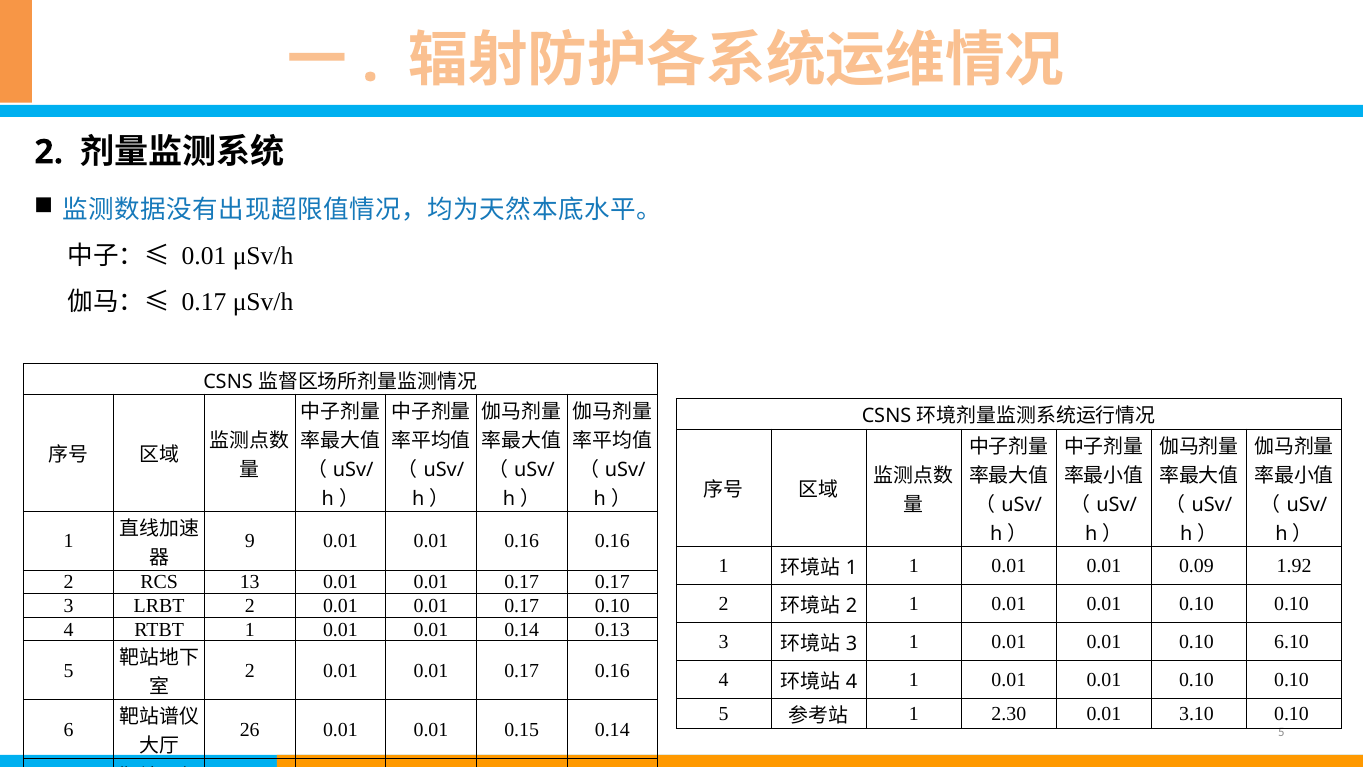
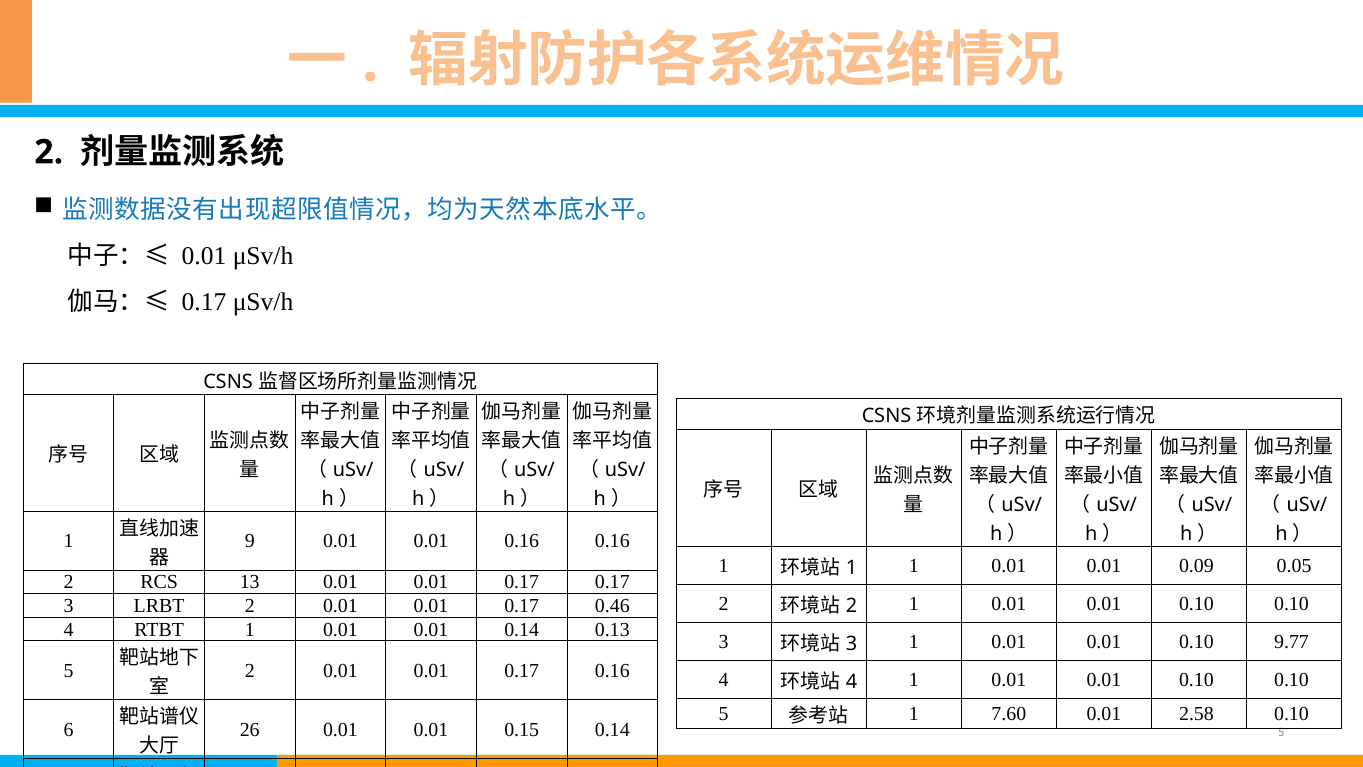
1.92: 1.92 -> 0.05 (1294, 565)
0.17 0.10: 0.10 -> 0.46 (612, 606)
6.10: 6.10 -> 9.77 (1292, 642)
2.30: 2.30 -> 7.60 (1009, 714)
3.10: 3.10 -> 2.58 (1196, 714)
